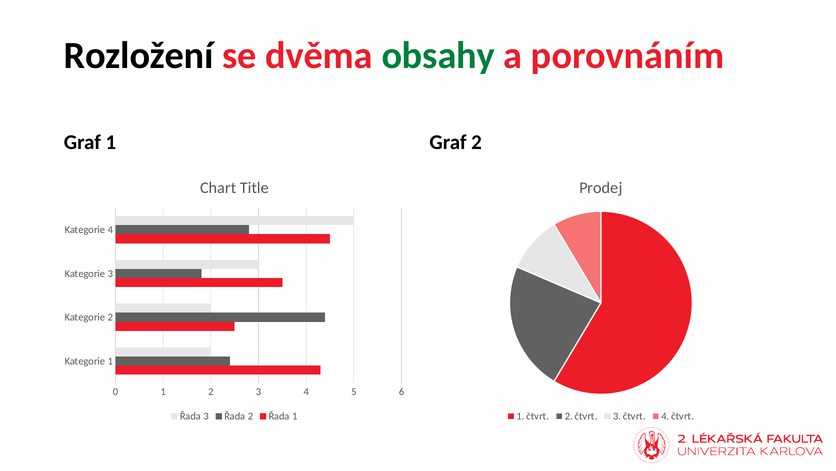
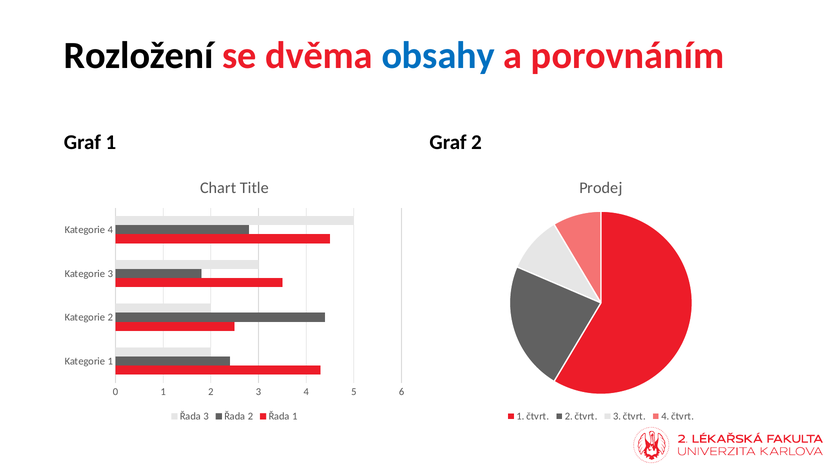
obsahy colour: green -> blue (438, 56)
